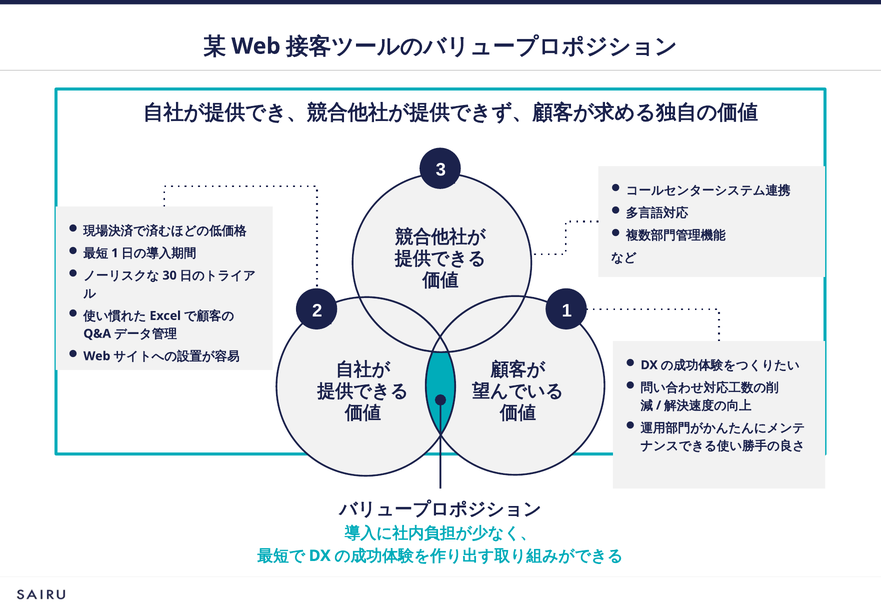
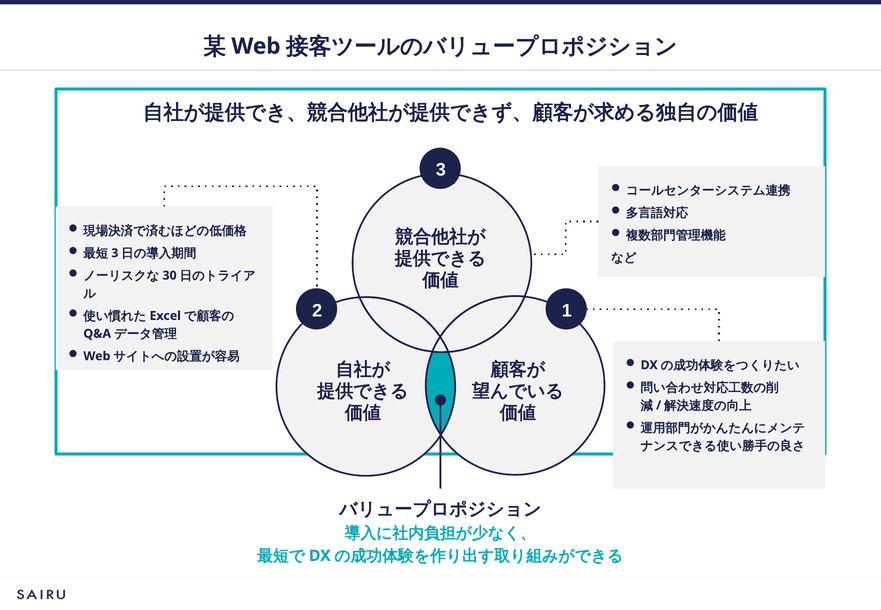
1: 1 -> 3 (115, 253)
